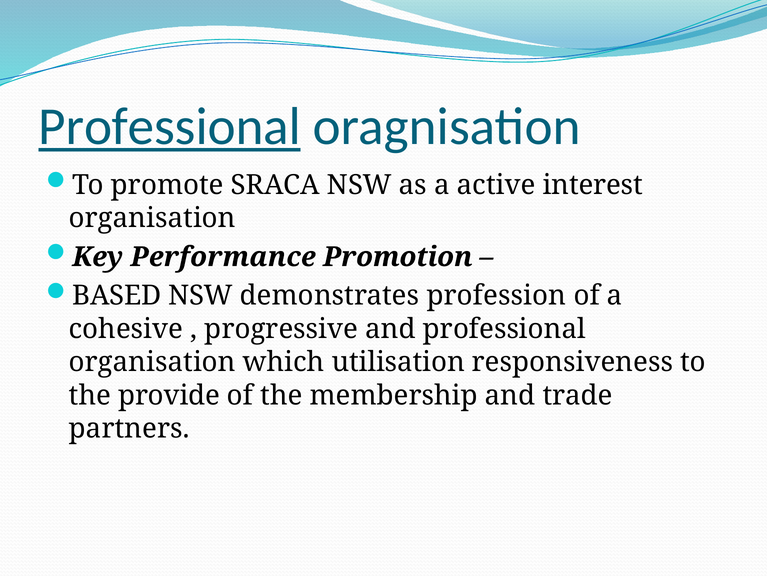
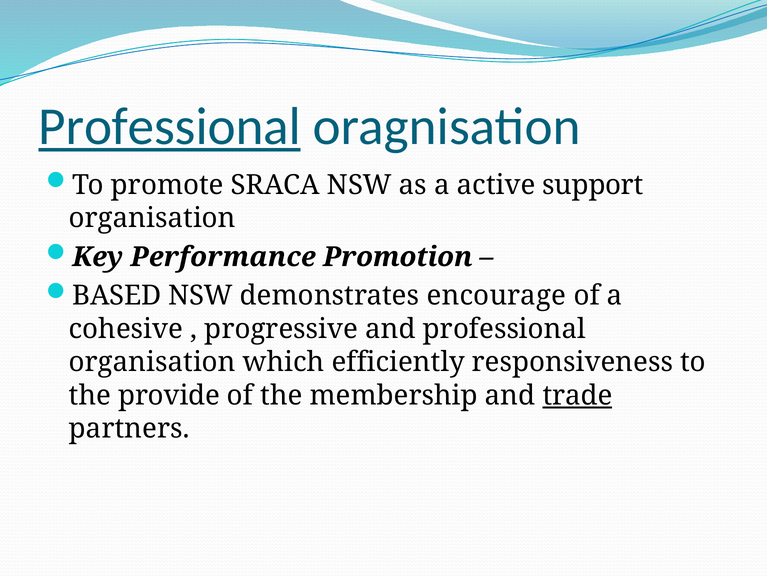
interest: interest -> support (593, 185)
profession: profession -> encourage (496, 295)
utilisation: utilisation -> efficiently (398, 362)
trade underline: none -> present (577, 395)
